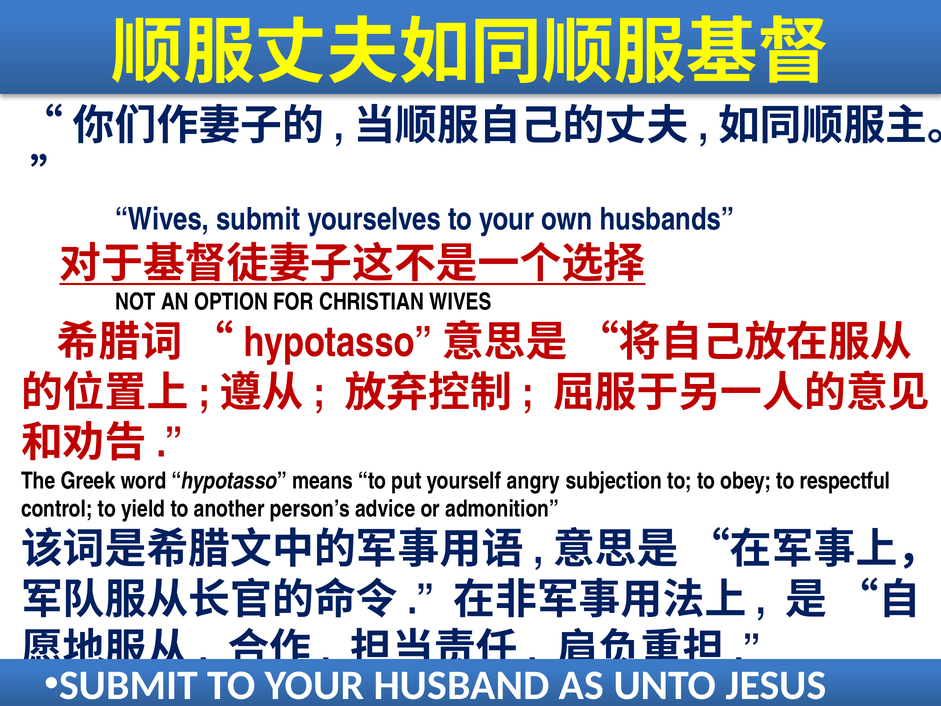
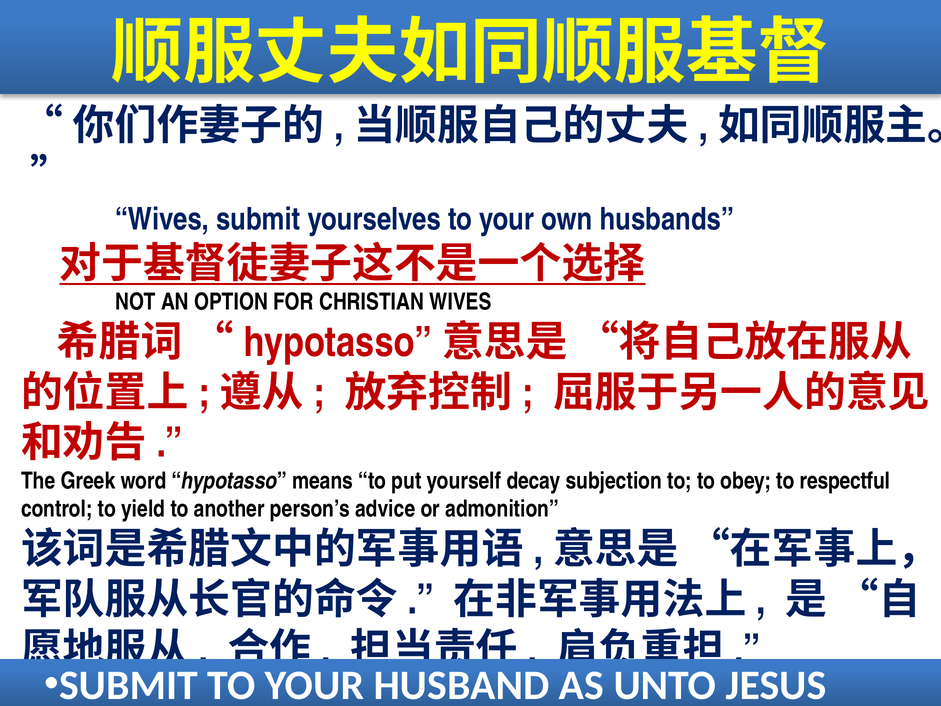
angry: angry -> decay (534, 481)
